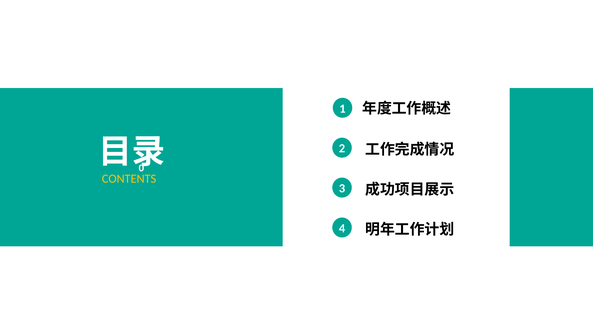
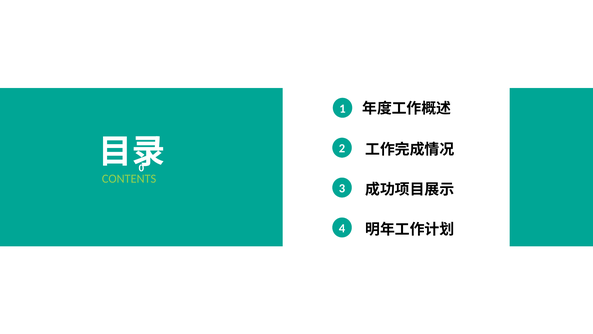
CONTENTS colour: yellow -> light green (129, 179)
